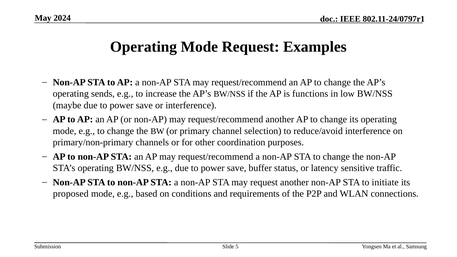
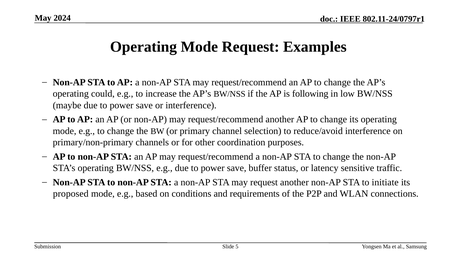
sends: sends -> could (103, 94)
functions: functions -> following (310, 94)
